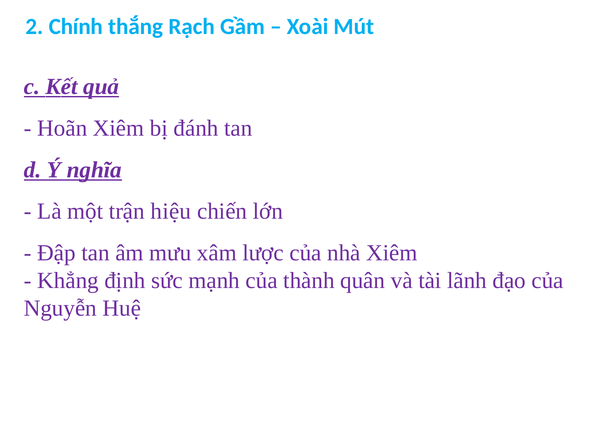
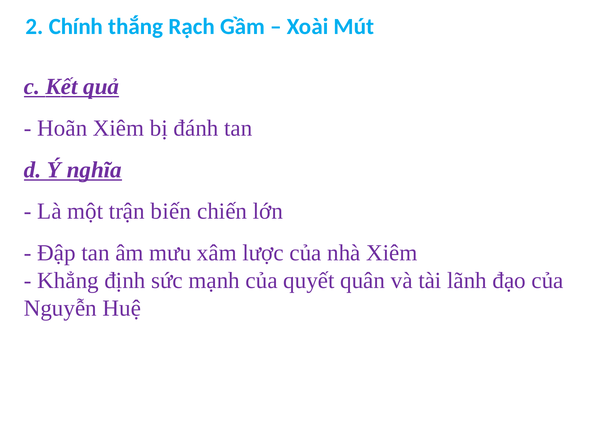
hiệu: hiệu -> biến (171, 212)
thành: thành -> quyết (309, 281)
